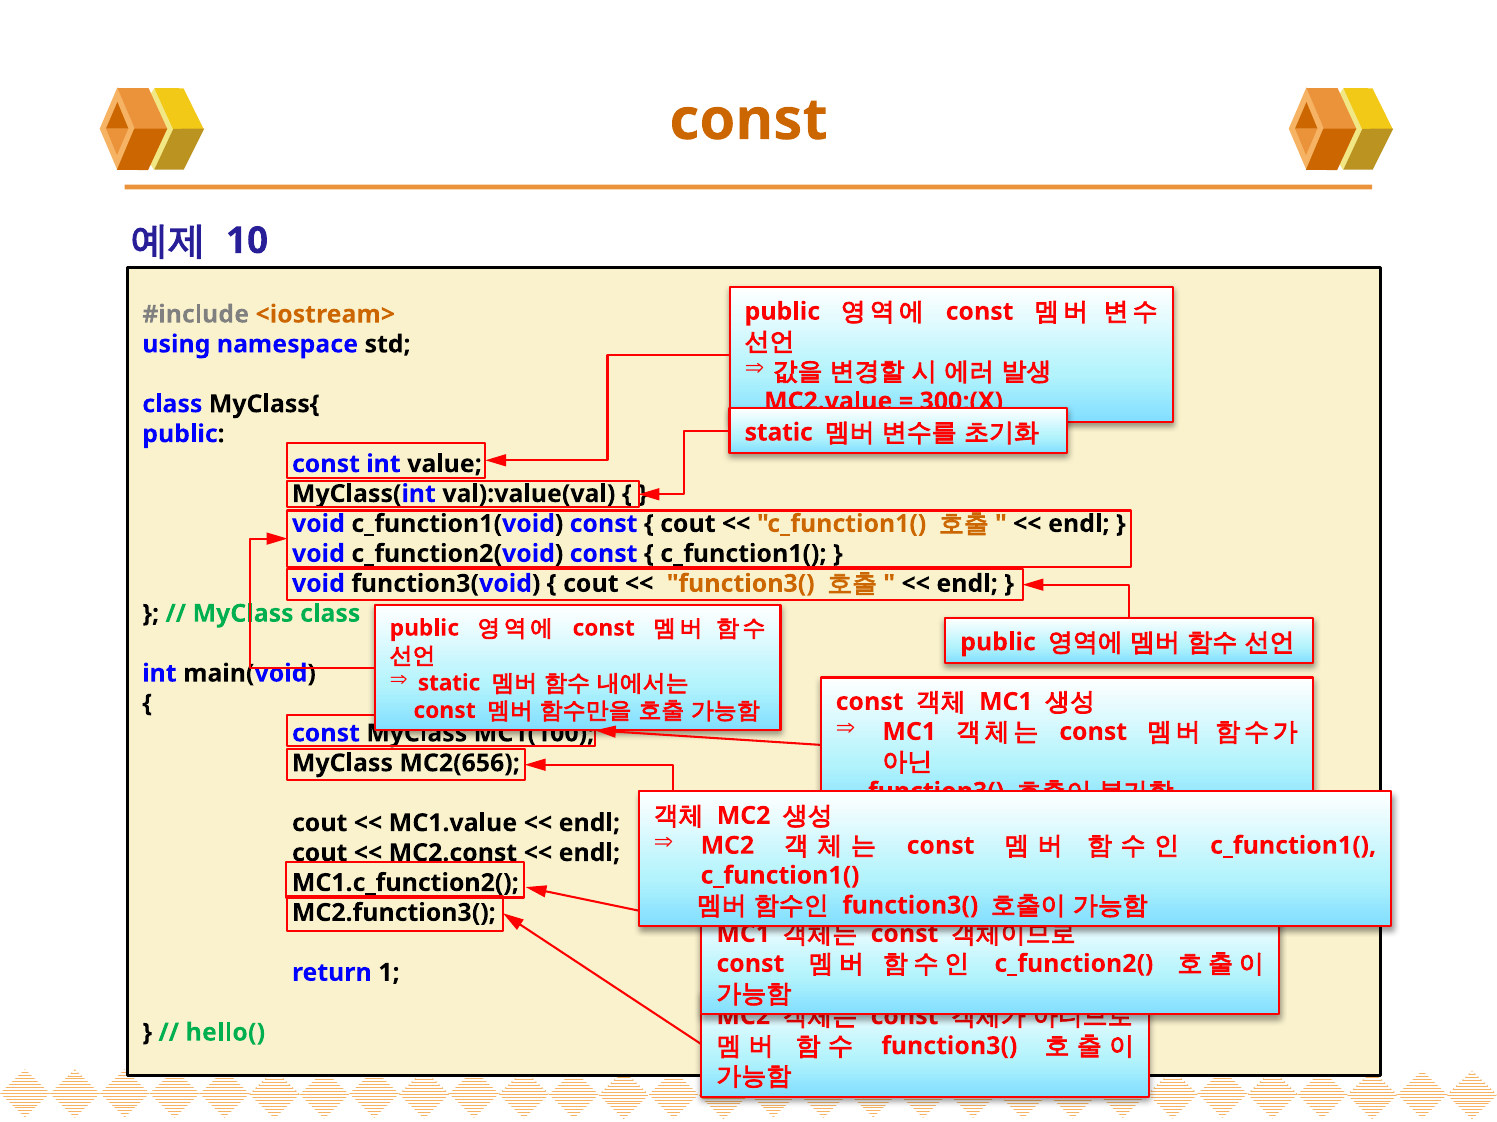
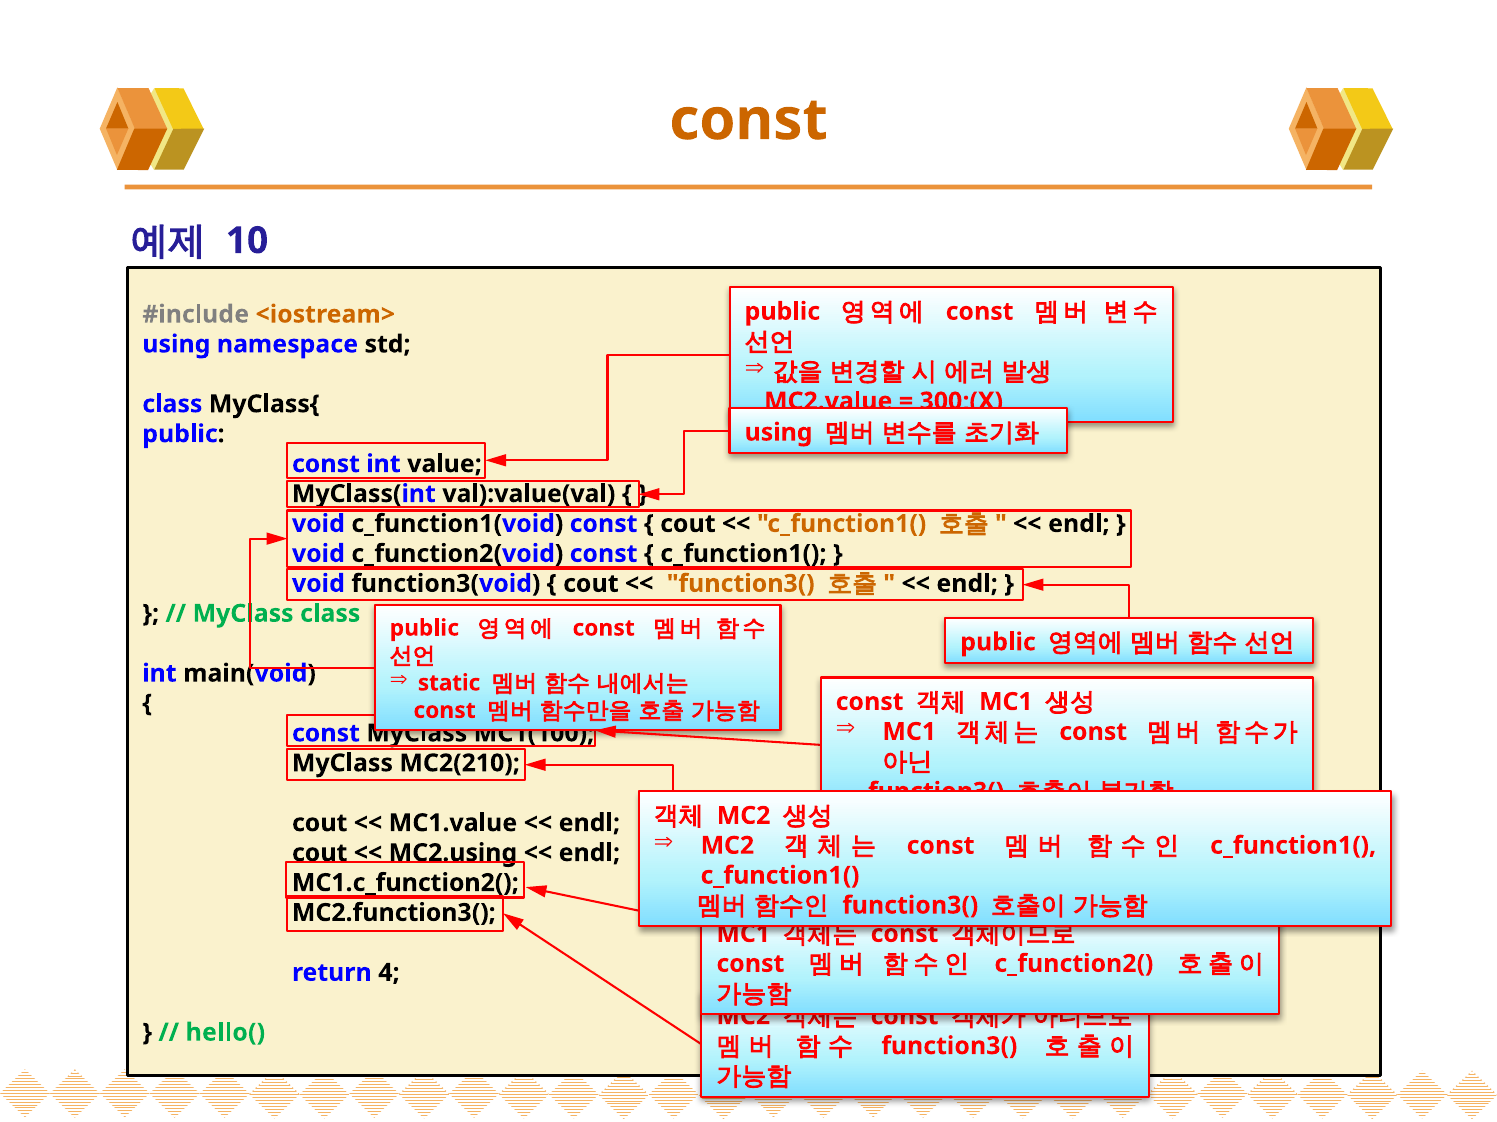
static: static -> using (779, 433)
MC2(656: MC2(656 -> MC2(210 (460, 764)
MC2.const: MC2.const -> MC2.using (453, 853)
1: 1 -> 4 (389, 973)
